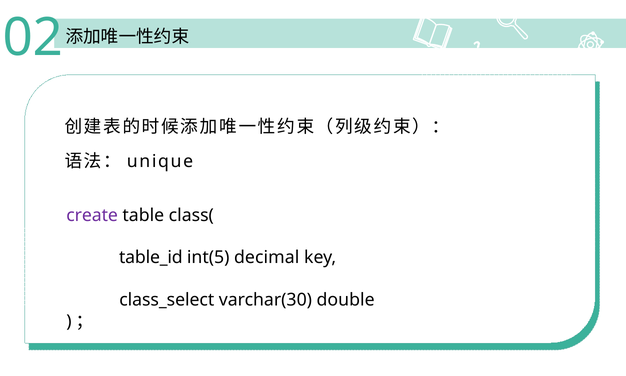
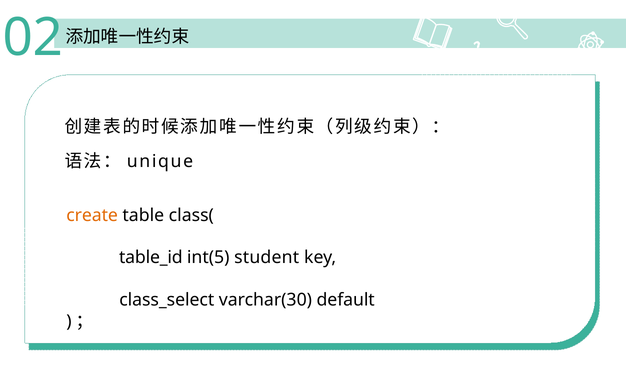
create colour: purple -> orange (92, 215)
decimal: decimal -> student (267, 257)
double: double -> default (346, 300)
